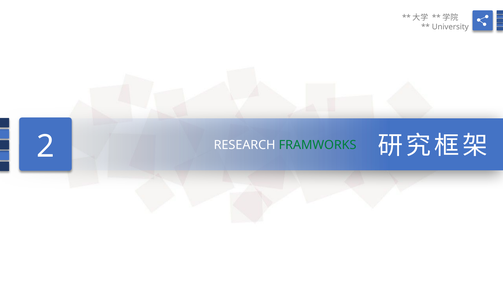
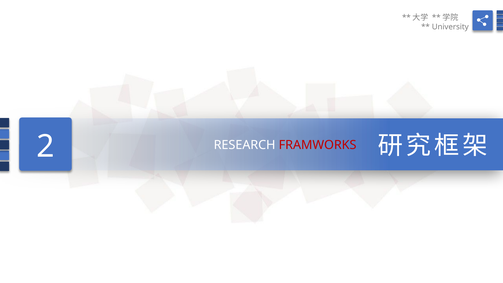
FRAMWORKS colour: green -> red (318, 145)
